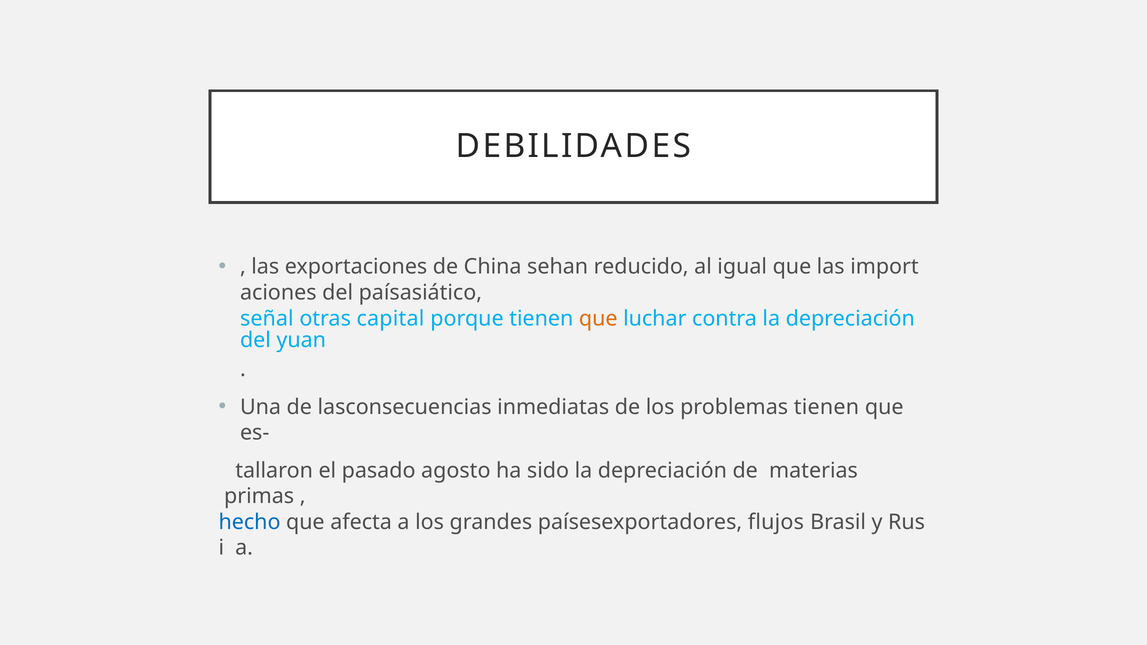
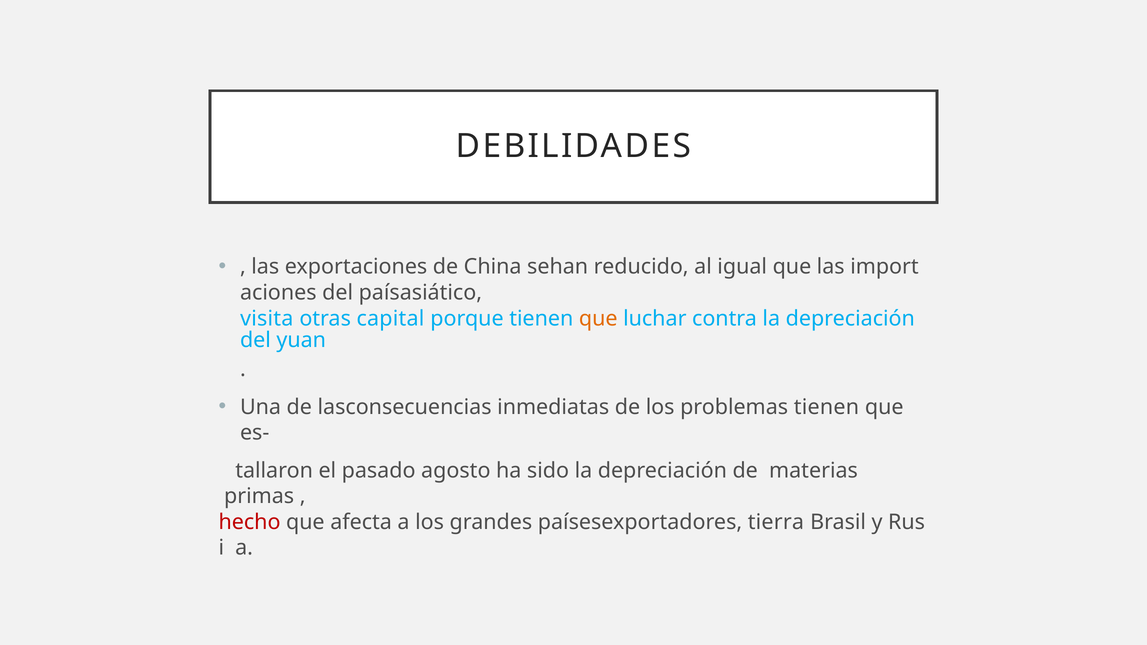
señal: señal -> visita (267, 319)
hecho colour: blue -> red (250, 522)
flujos: flujos -> tierra (776, 522)
